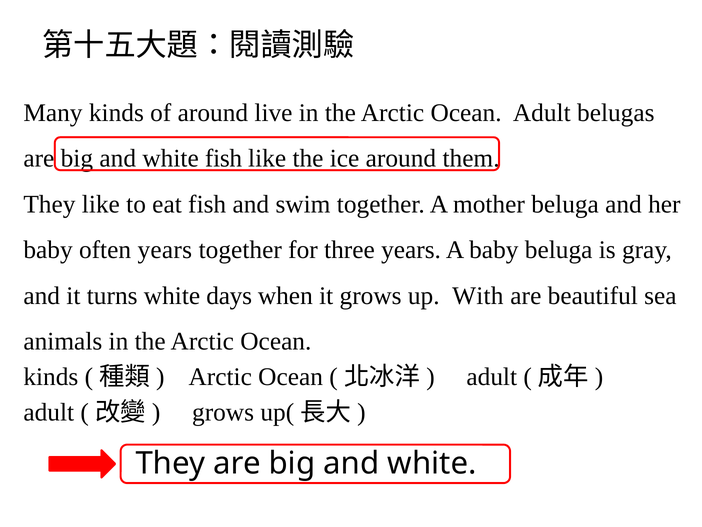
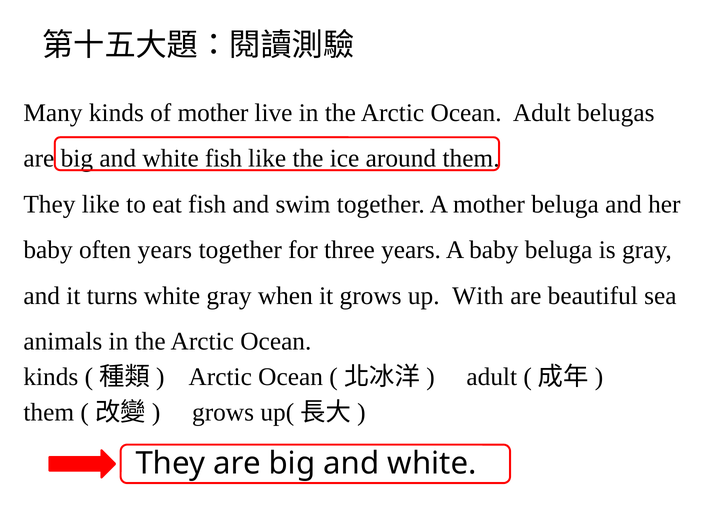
of around: around -> mother (213, 113)
white days: days -> gray (229, 295)
adult: adult -> them (49, 412)
